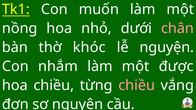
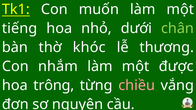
nồng: nồng -> tiếng (20, 28)
chân colour: pink -> light green (177, 28)
lễ nguyện: nguyện -> thương (167, 47)
hoa chiều: chiều -> trông (54, 86)
